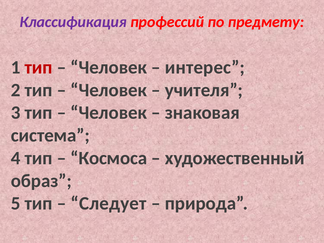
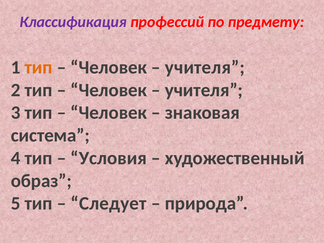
тип colour: red -> orange (39, 67)
интерес: интерес -> учителя (205, 67)
Космоса: Космоса -> Условия (109, 158)
